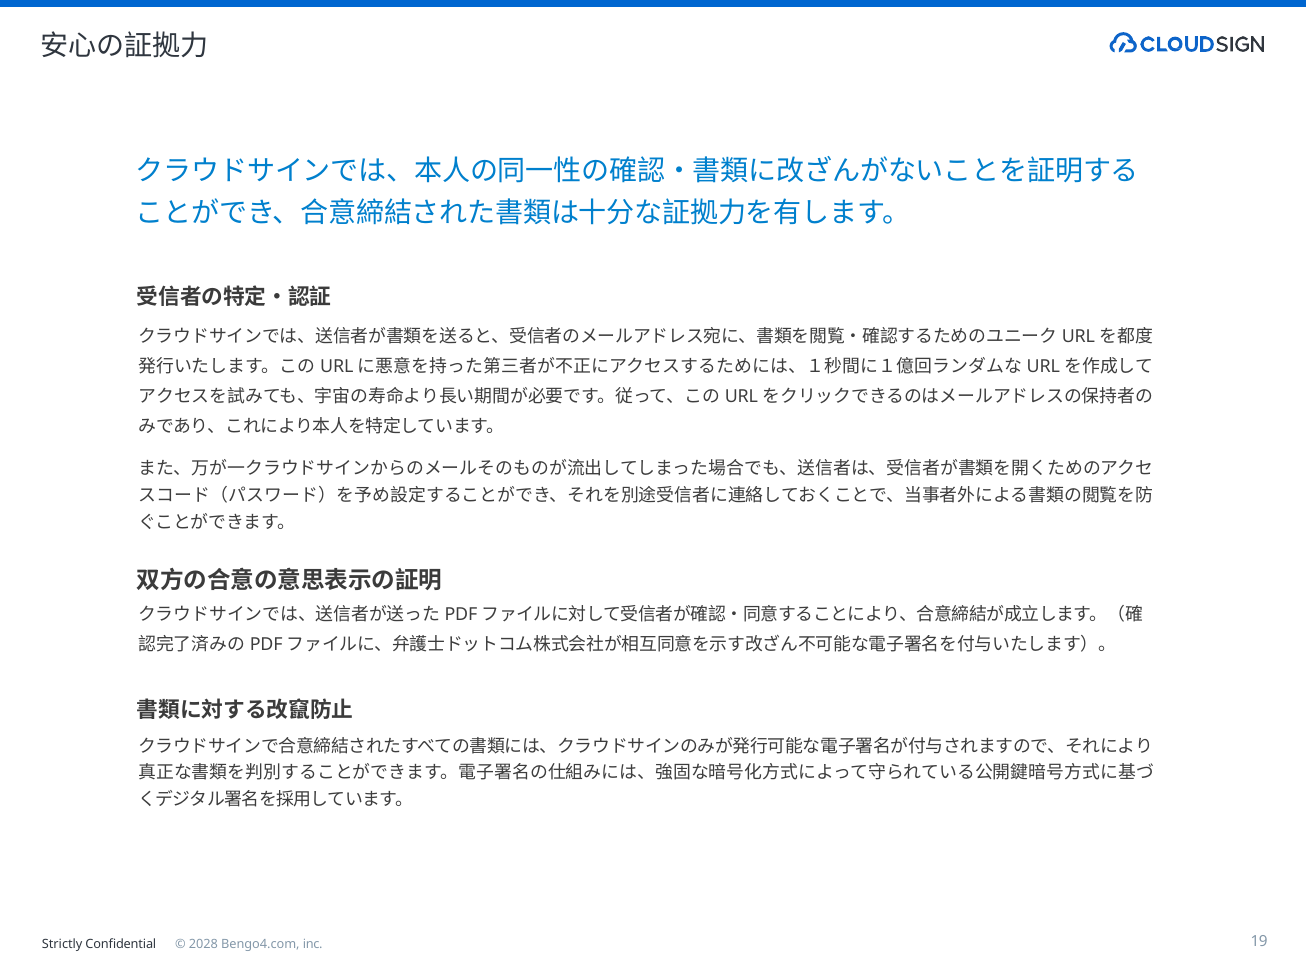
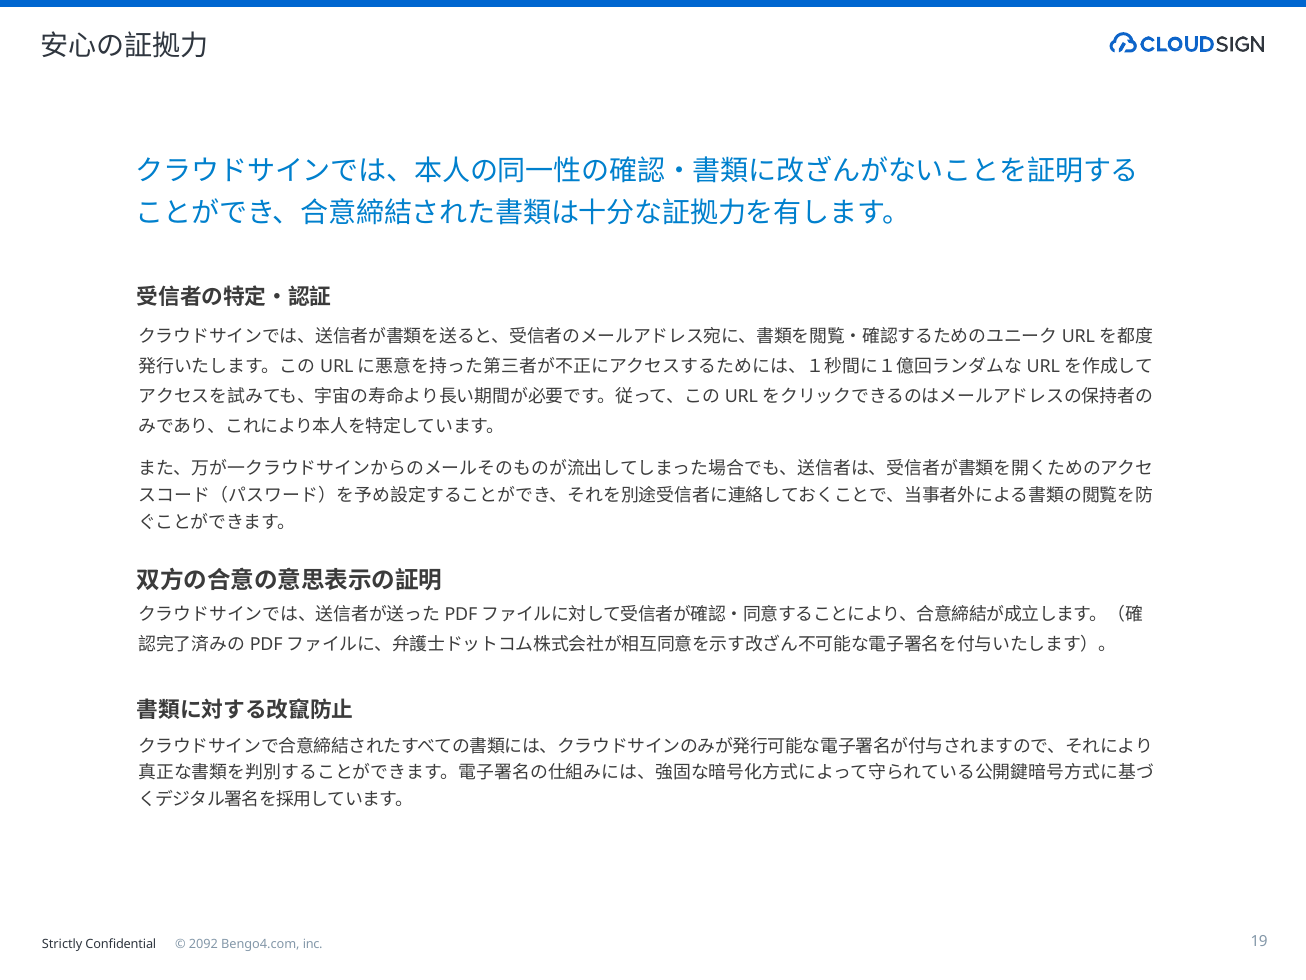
2028: 2028 -> 2092 (203, 944)
